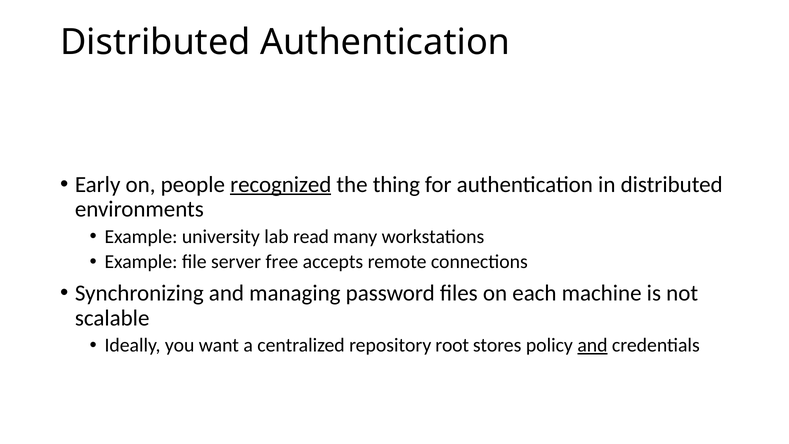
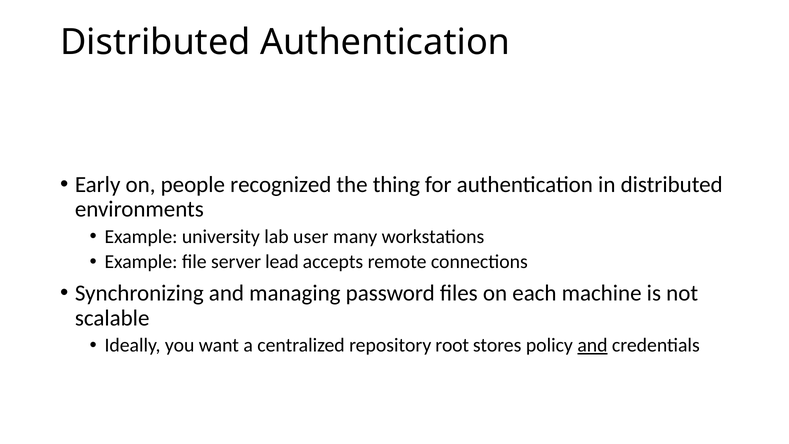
recognized underline: present -> none (281, 184)
read: read -> user (311, 236)
free: free -> lead (282, 262)
